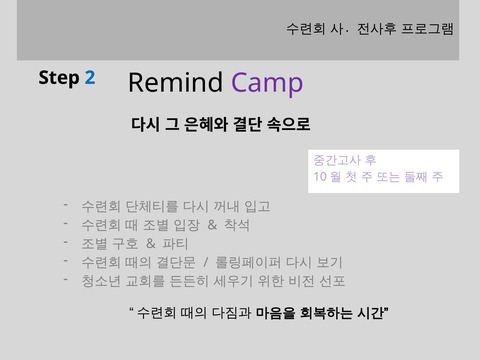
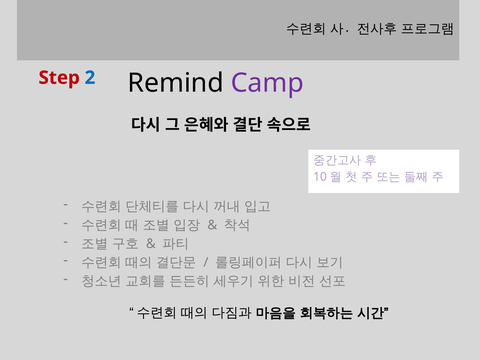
Step colour: black -> red (59, 78)
